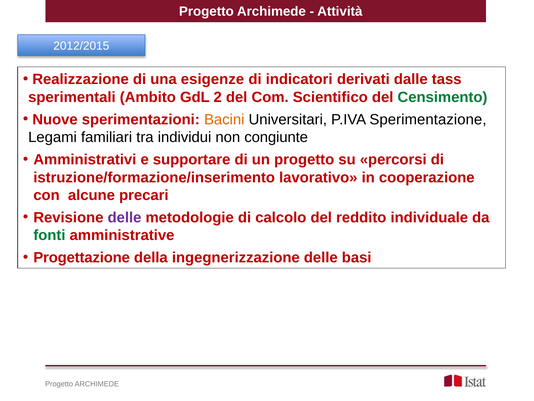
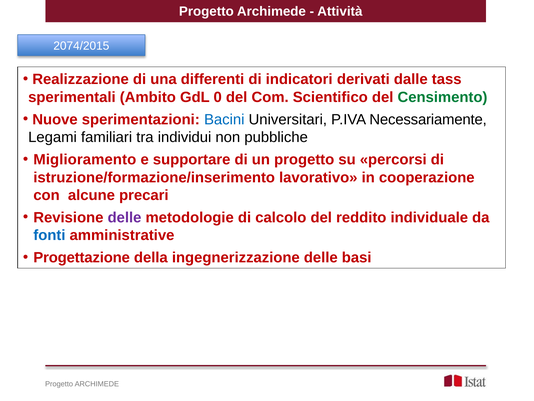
2012/2015: 2012/2015 -> 2074/2015 (81, 46)
esigenze: esigenze -> differenti (213, 79)
2: 2 -> 0 (218, 97)
Bacini colour: orange -> blue (224, 119)
Sperimentazione: Sperimentazione -> Necessariamente (428, 119)
congiunte: congiunte -> pubbliche (276, 137)
Amministrativi: Amministrativi -> Miglioramento (85, 159)
fonti colour: green -> blue (49, 235)
